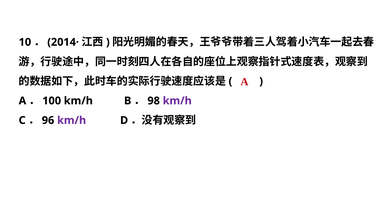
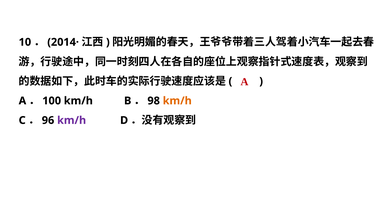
km/h colour: purple -> orange (177, 101)
